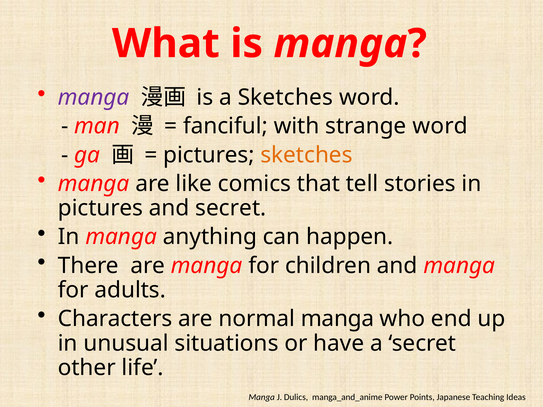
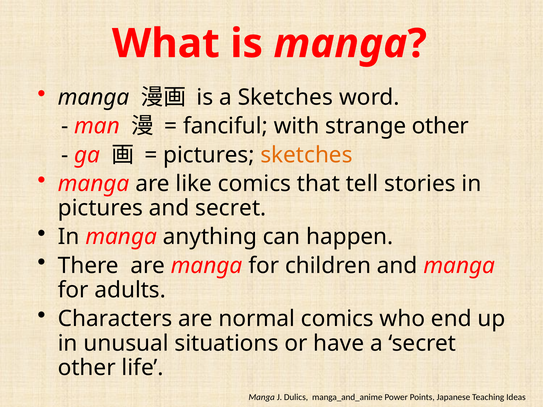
manga colour: purple -> black (94, 97)
strange word: word -> other (440, 126)
normal manga: manga -> comics (337, 319)
